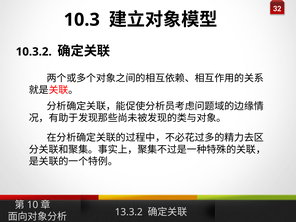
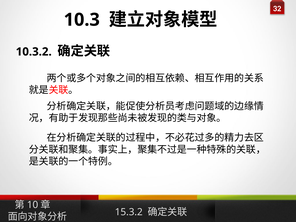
13.3.2: 13.3.2 -> 15.3.2 (129, 212)
